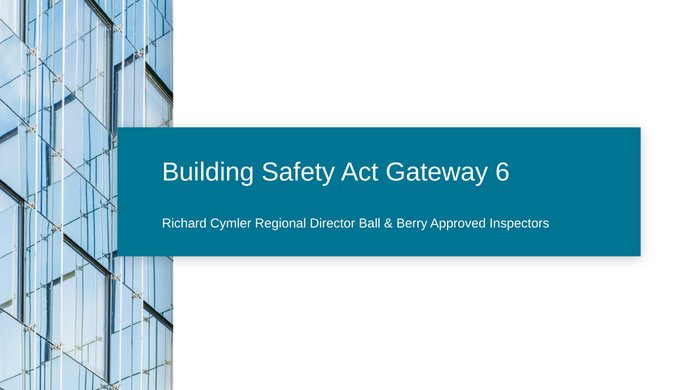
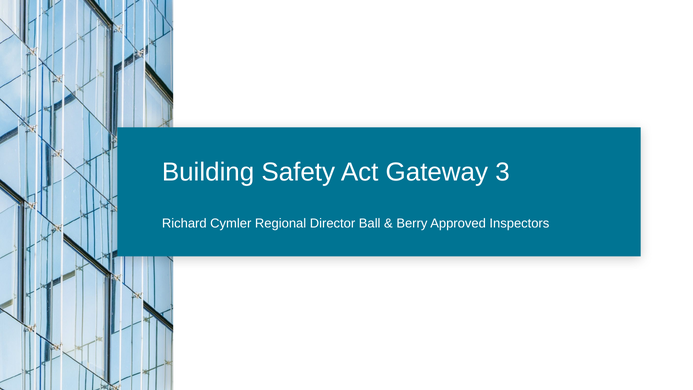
6: 6 -> 3 (503, 172)
